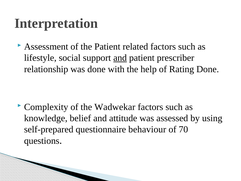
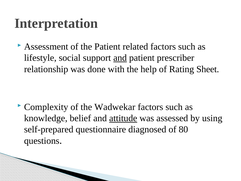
Rating Done: Done -> Sheet (208, 69)
attitude underline: none -> present (123, 118)
behaviour: behaviour -> diagnosed (147, 129)
70: 70 -> 80 (183, 129)
